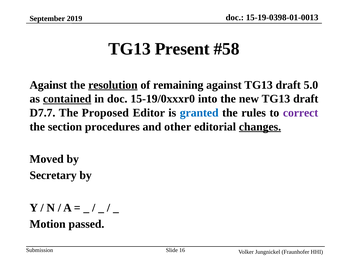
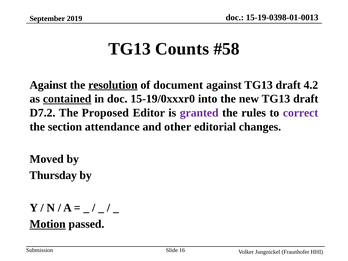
Present: Present -> Counts (182, 49)
remaining: remaining -> document (178, 85)
5.0: 5.0 -> 4.2 (311, 85)
D7.7: D7.7 -> D7.2 (42, 113)
granted colour: blue -> purple (199, 113)
procedures: procedures -> attendance (112, 127)
changes underline: present -> none (260, 127)
Secretary: Secretary -> Thursday (53, 175)
Motion underline: none -> present (48, 224)
